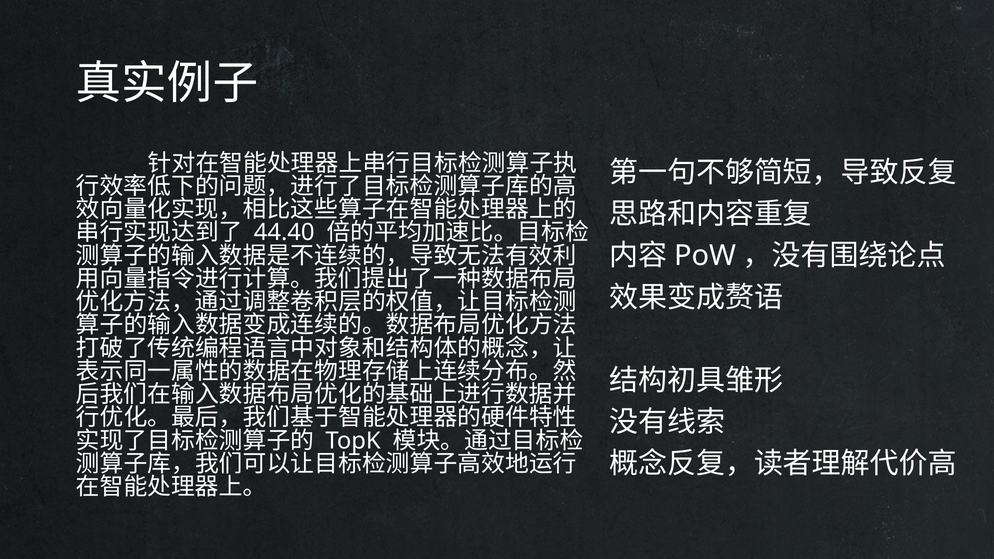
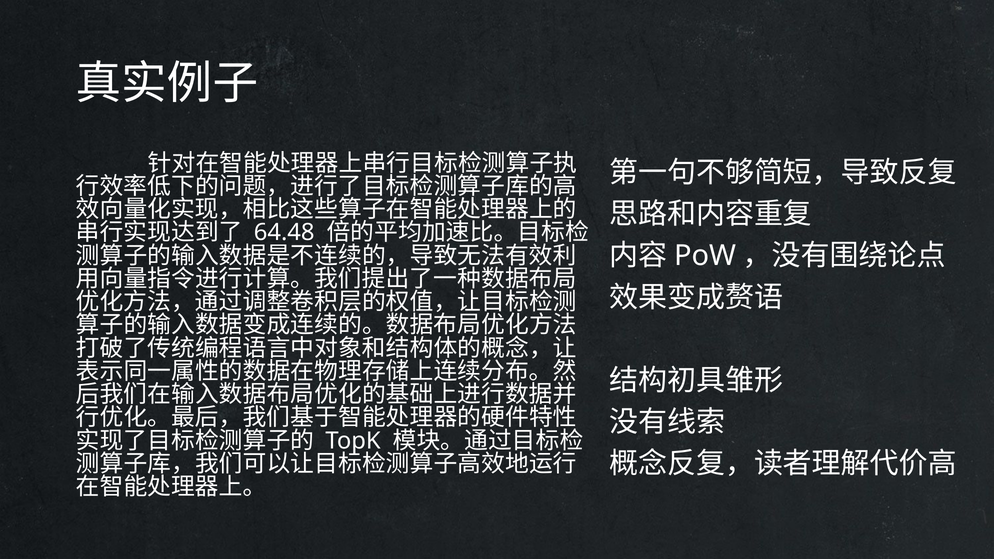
44.40: 44.40 -> 64.48 (284, 233)
